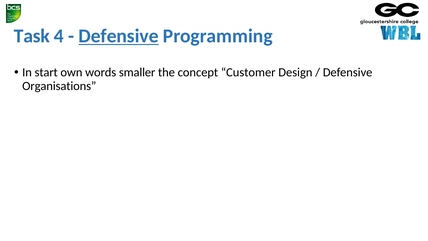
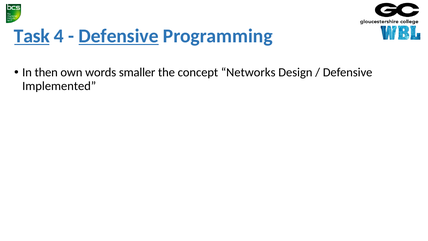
Task underline: none -> present (32, 36)
start: start -> then (46, 72)
Customer: Customer -> Networks (248, 72)
Organisations: Organisations -> Implemented (59, 86)
